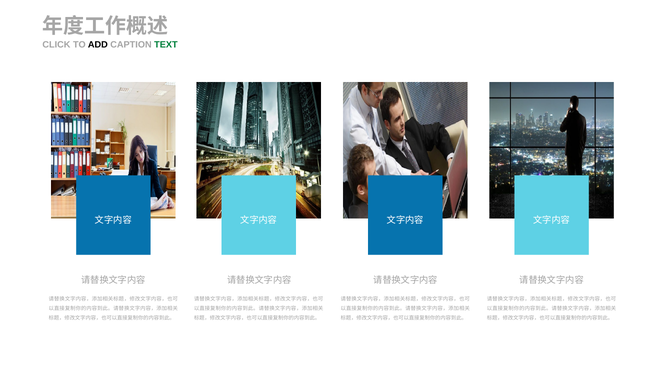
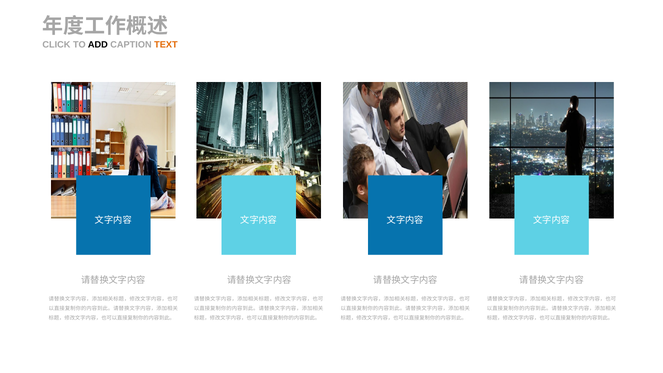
TEXT colour: green -> orange (166, 44)
